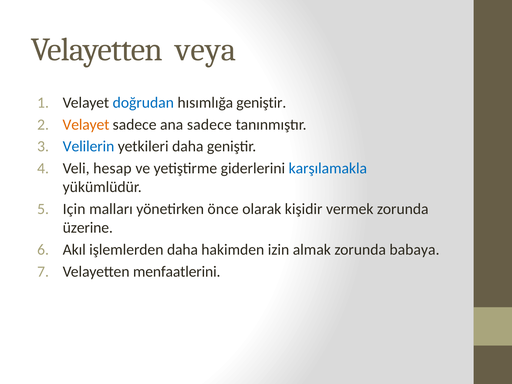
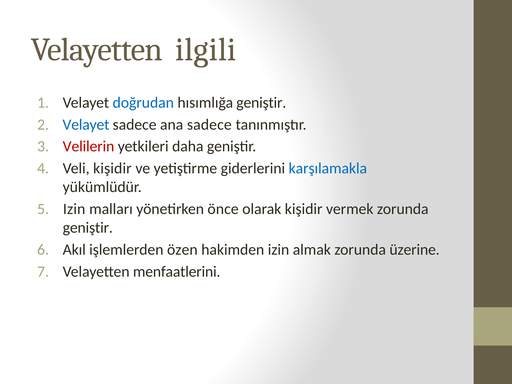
veya: veya -> ilgili (206, 50)
Velayet colour: orange -> blue (86, 125)
Velilerin colour: blue -> red (89, 146)
Veli hesap: hesap -> kişidir (112, 168)
Için: Için -> Izin (74, 209)
üzerine: üzerine -> geniştir (88, 228)
işlemlerden daha: daha -> özen (182, 250)
babaya: babaya -> üzerine (415, 250)
